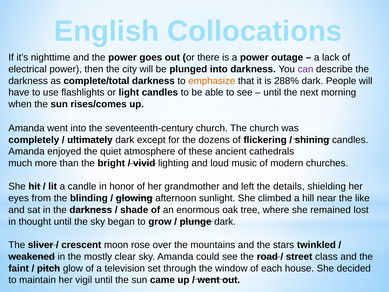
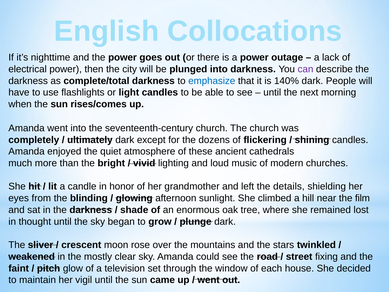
emphasize colour: orange -> blue (212, 81)
288%: 288% -> 140% (287, 81)
like: like -> film (362, 198)
class: class -> fixing (326, 256)
